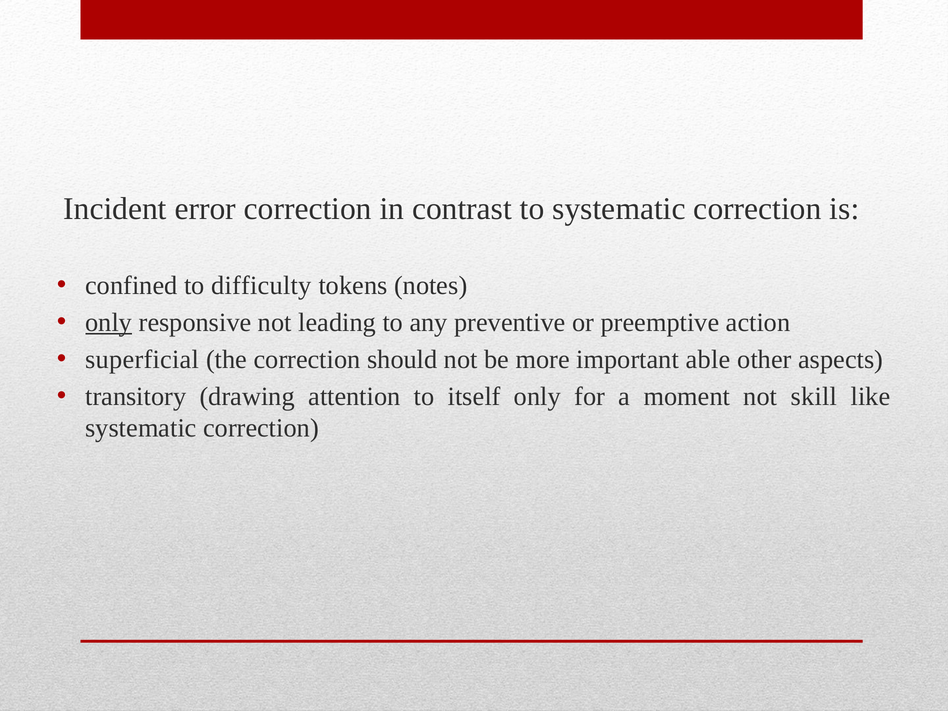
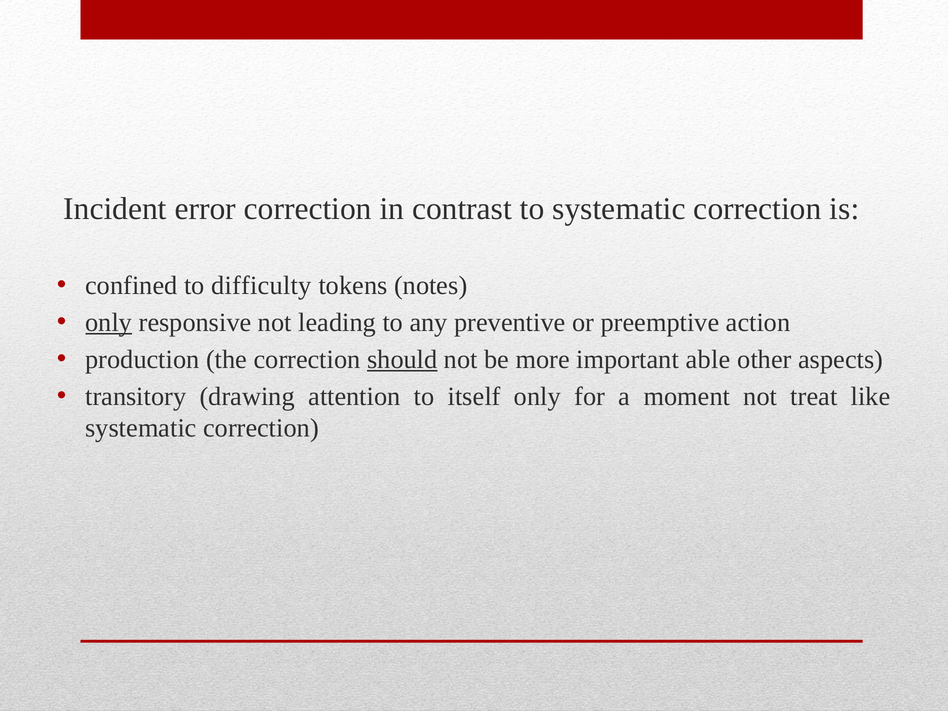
superficial: superficial -> production (142, 359)
should underline: none -> present (402, 359)
skill: skill -> treat (814, 396)
